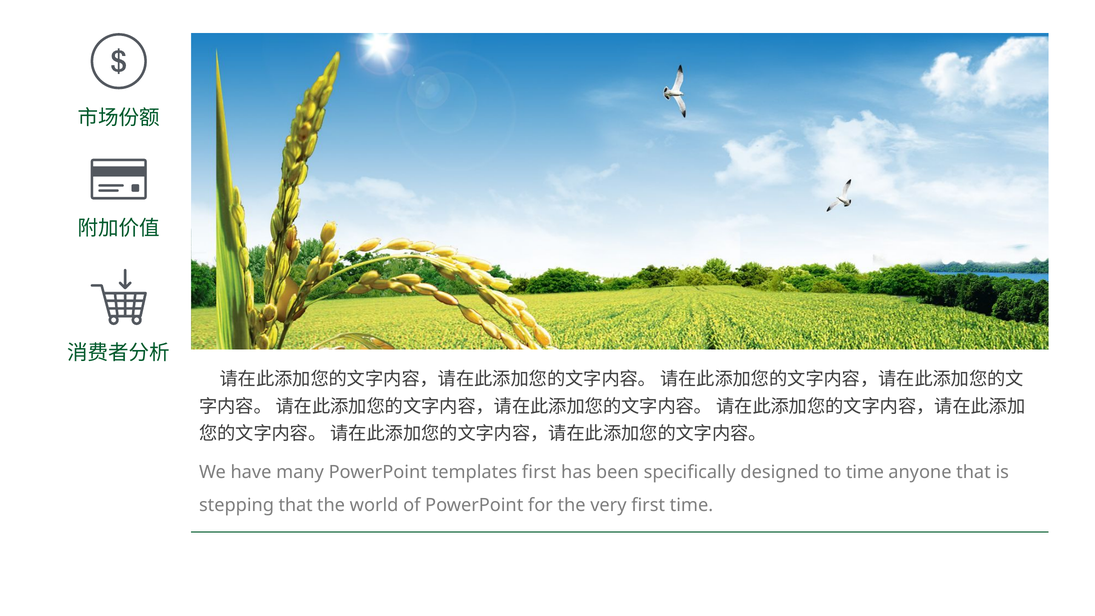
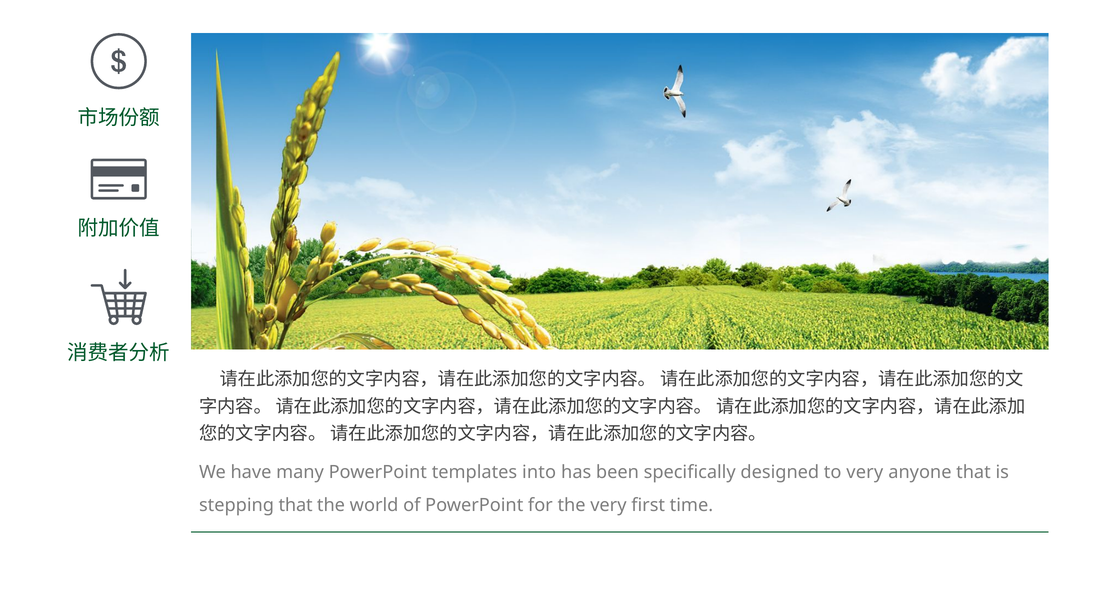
templates first: first -> into (539, 472)
to time: time -> very (865, 472)
